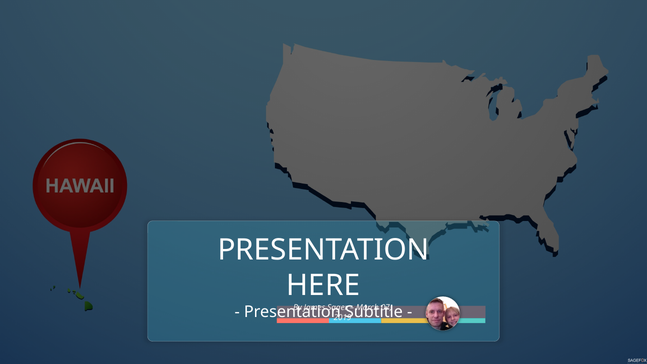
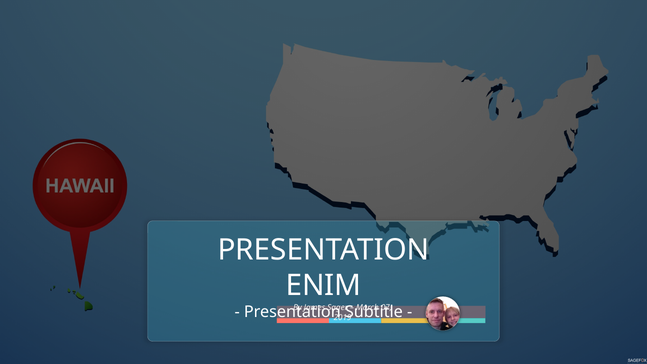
HERE: HERE -> ENIM (324, 285)
